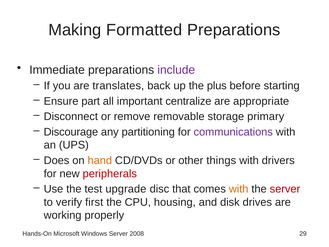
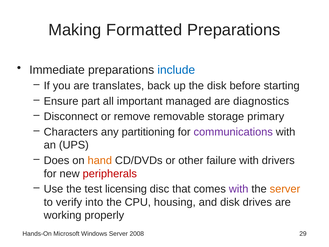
include colour: purple -> blue (176, 70)
the plus: plus -> disk (217, 86)
centralize: centralize -> managed (188, 101)
appropriate: appropriate -> diagnostics (261, 101)
Discourage: Discourage -> Characters (71, 132)
things: things -> failure (221, 160)
upgrade: upgrade -> licensing (126, 189)
with colour: orange -> purple (239, 189)
server colour: red -> orange (285, 189)
first: first -> into (94, 202)
